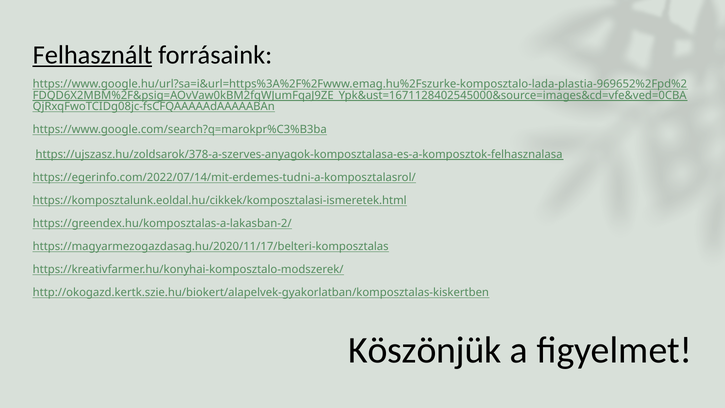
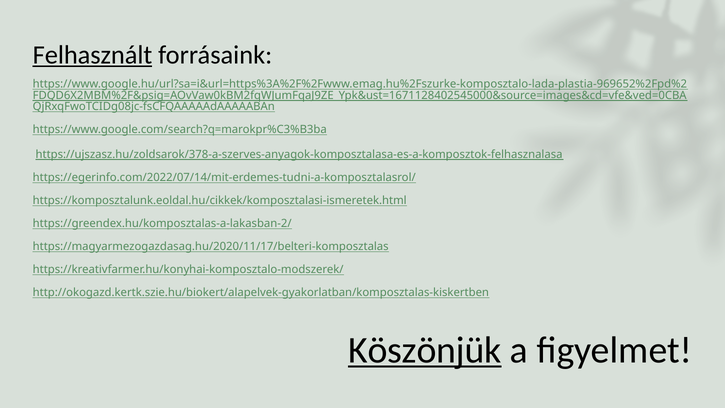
Köszönjük underline: none -> present (425, 350)
